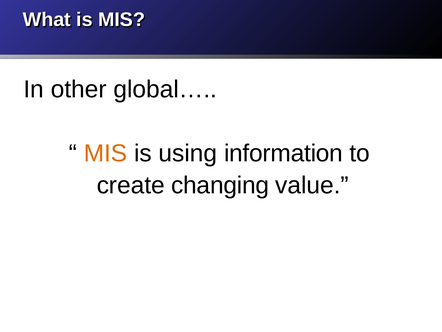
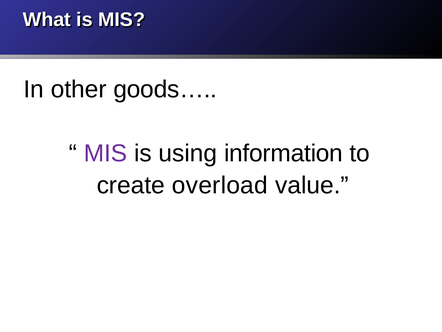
global…: global… -> goods… (165, 89)
MIS colour: orange -> purple (106, 153)
changing: changing -> overload (220, 185)
